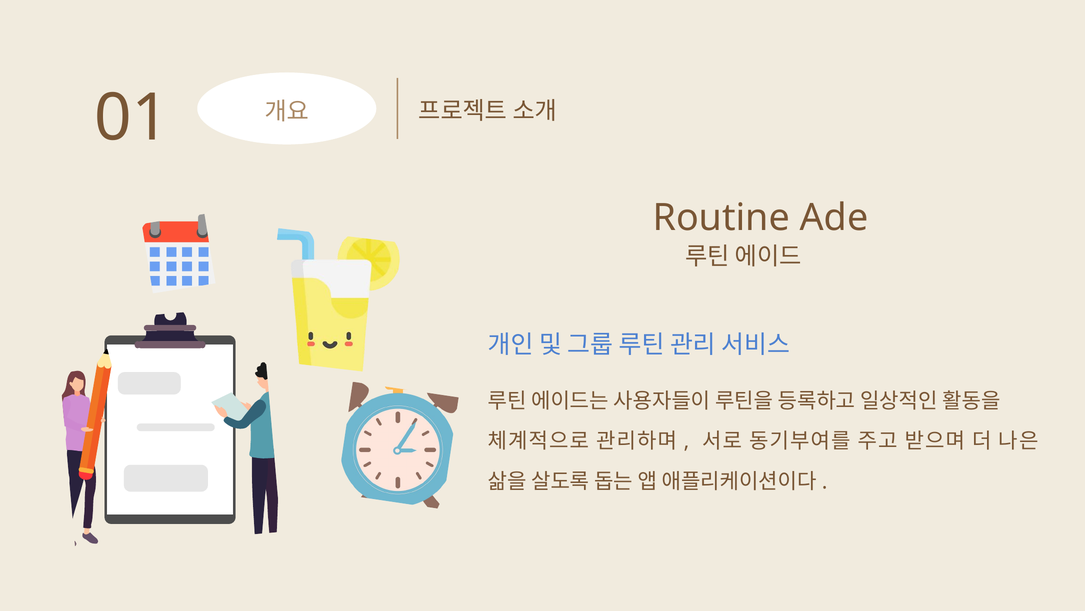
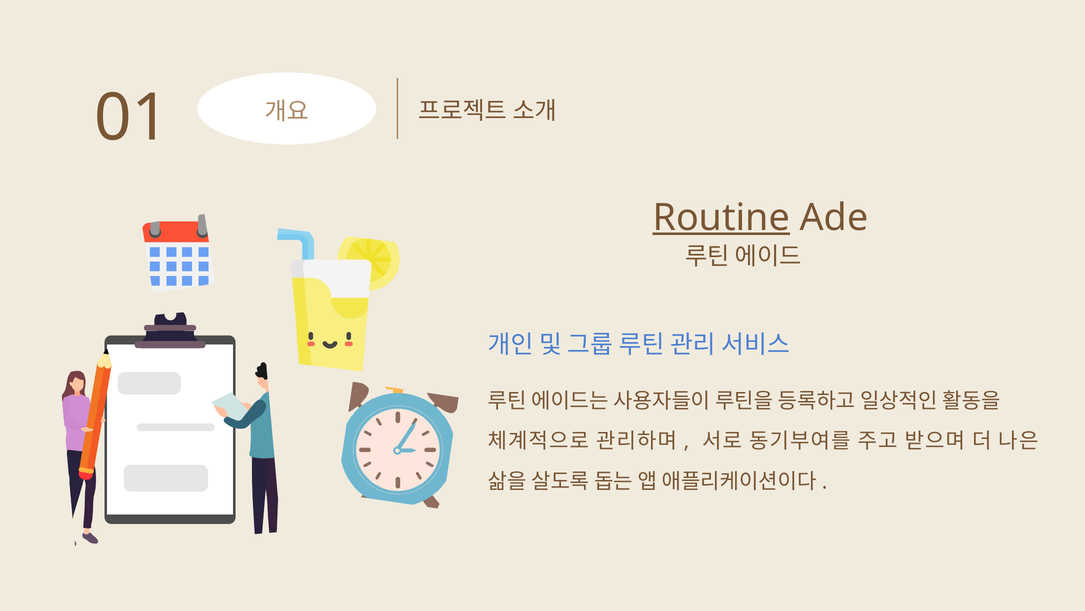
Routine underline: none -> present (721, 217)
